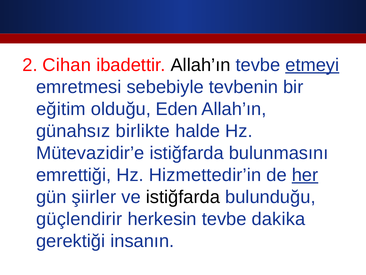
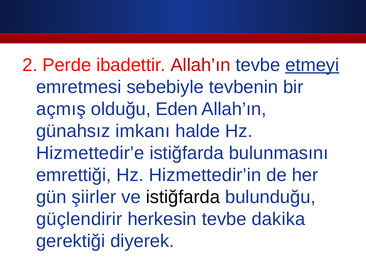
Cihan: Cihan -> Perde (67, 65)
Allah’ın colour: black -> red (201, 65)
eğitim: eğitim -> açmış (61, 109)
birlikte: birlikte -> imkanı (143, 131)
Mütevazidir’e: Mütevazidir’e -> Hizmettedir’e (90, 153)
her underline: present -> none (305, 175)
insanın: insanın -> diyerek (142, 241)
